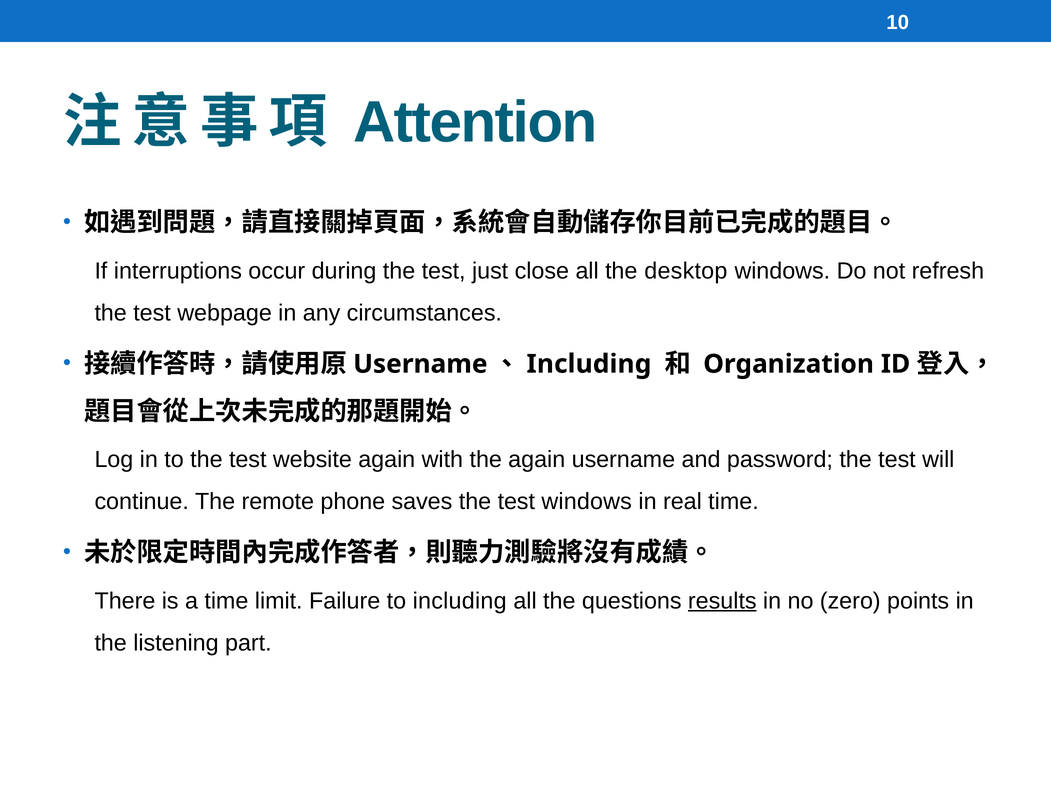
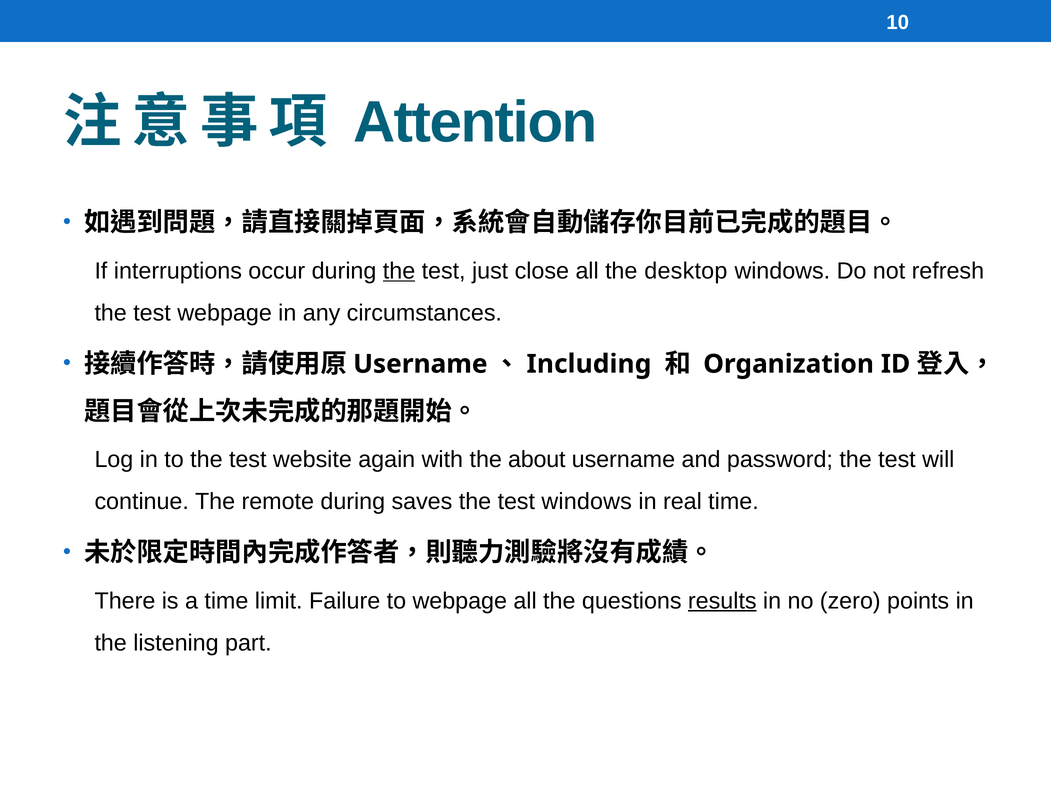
the underline: none -> present (399, 271)
the again: again -> about (537, 459)
remote phone: phone -> during (353, 501)
to including: including -> webpage (460, 600)
